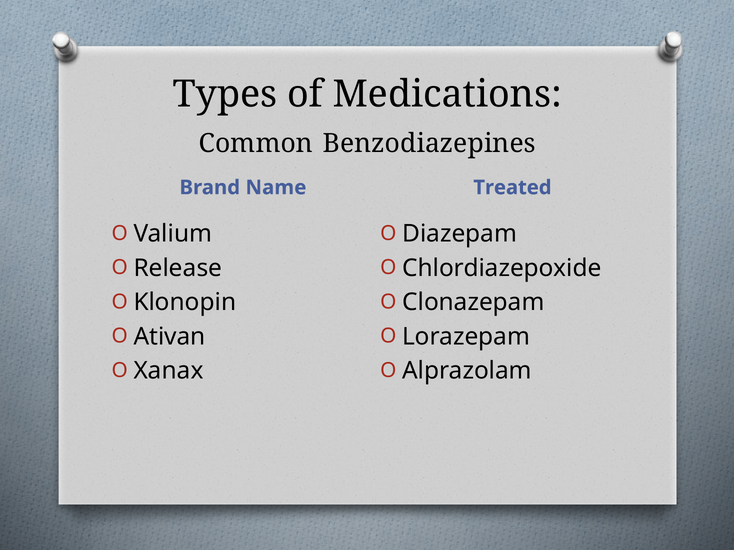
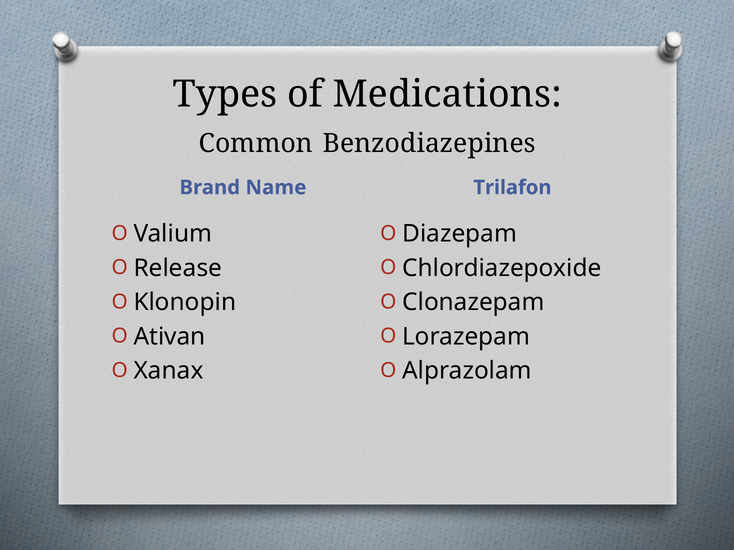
Treated: Treated -> Trilafon (512, 188)
